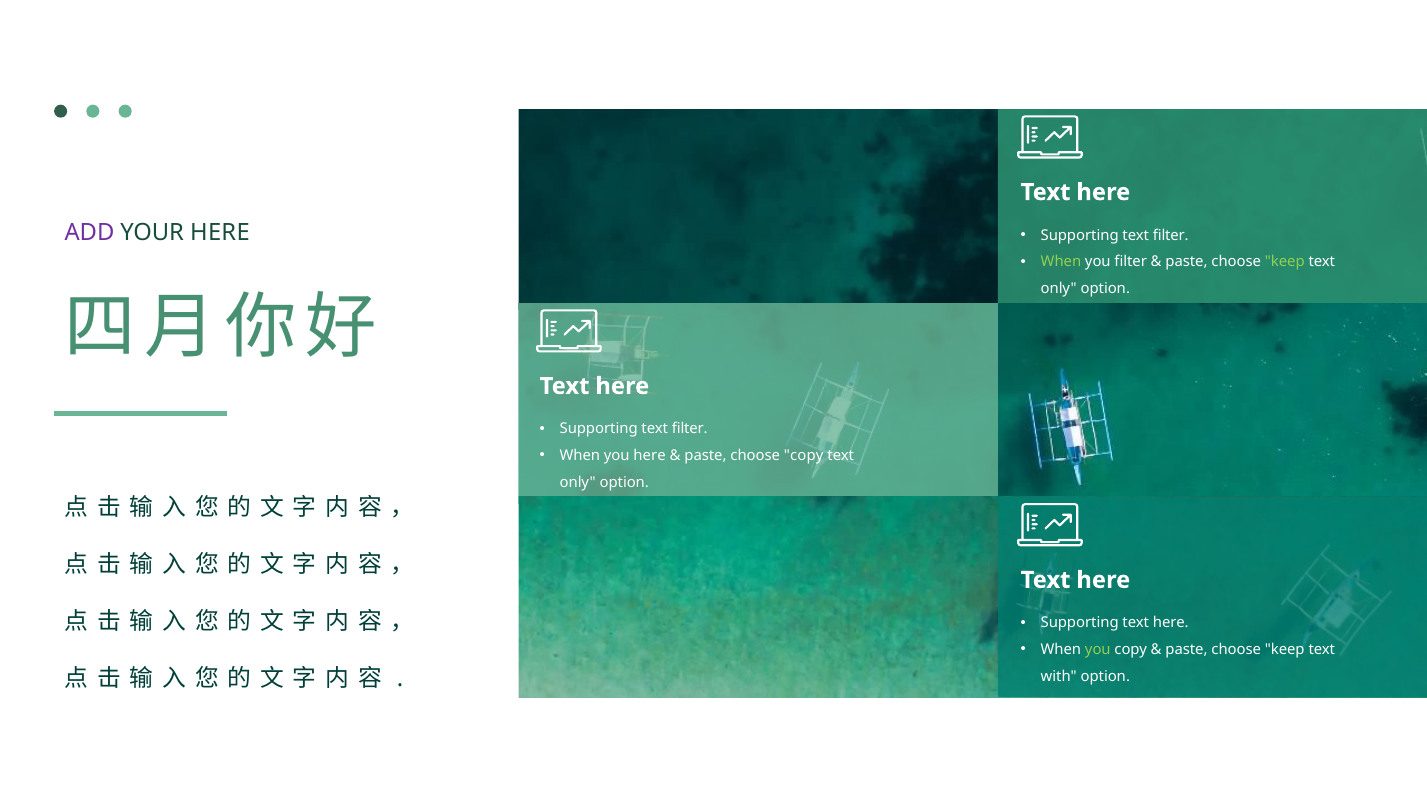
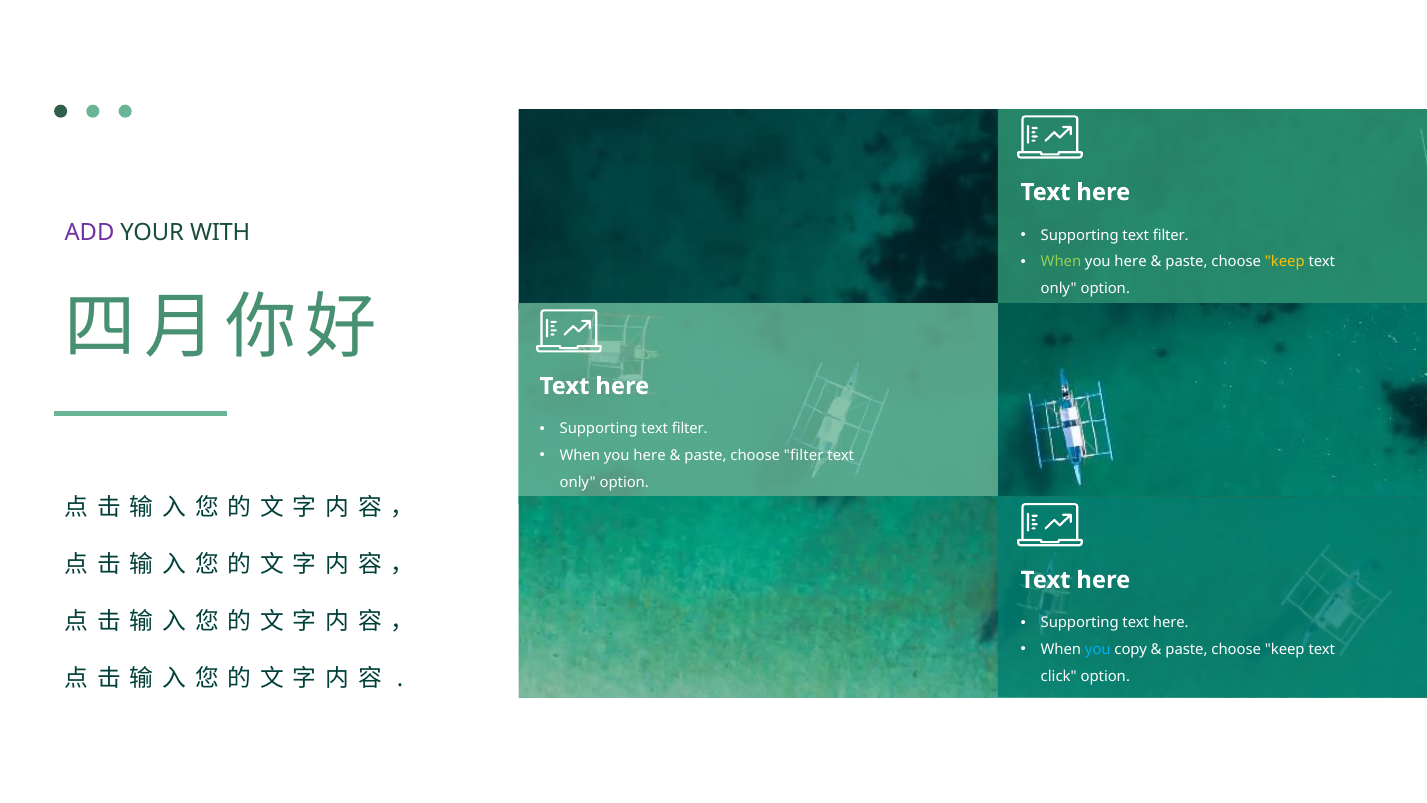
YOUR HERE: HERE -> WITH (220, 233)
filter: filter -> here (1131, 262)
keep colour: light green -> yellow (1285, 262)
choose copy: copy -> filter (804, 456)
you colour: light green -> light blue (1098, 650)
with: with -> click (1059, 676)
